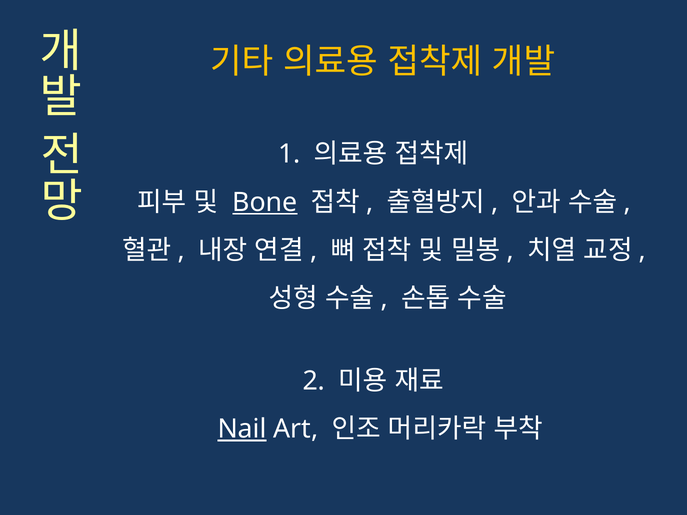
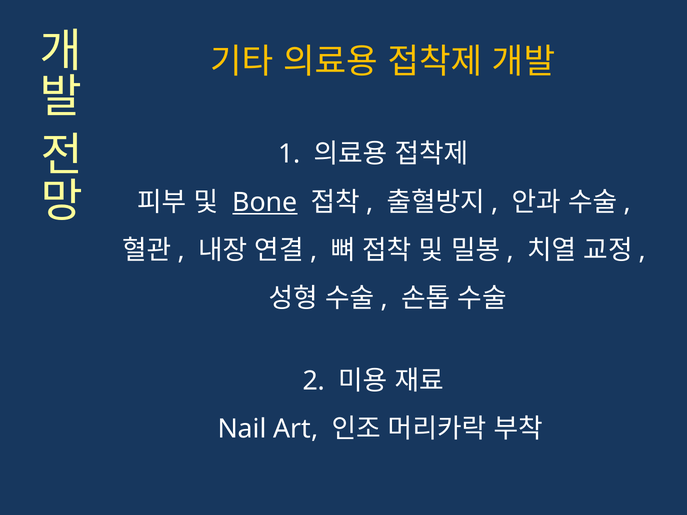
Nail underline: present -> none (242, 429)
